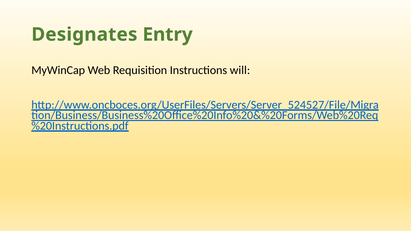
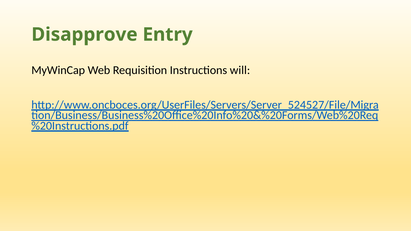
Designates: Designates -> Disapprove (84, 35)
